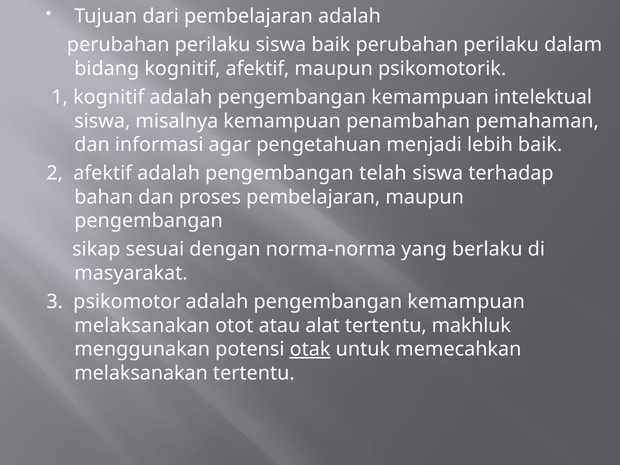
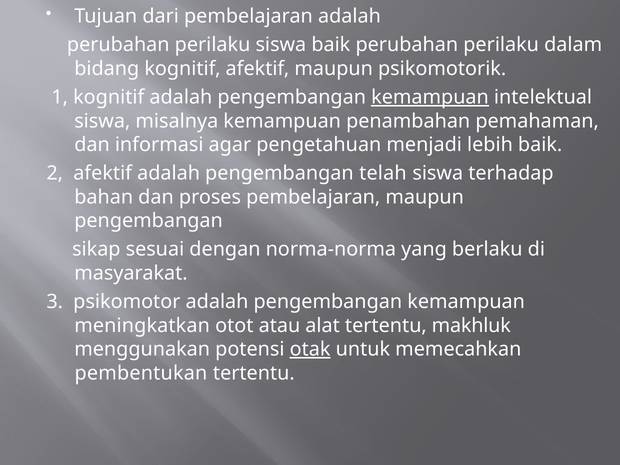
kemampuan underline: none -> present (430, 97)
melaksanakan: melaksanakan -> meningkatkan (142, 325)
melaksanakan: melaksanakan -> pembentukan (141, 373)
